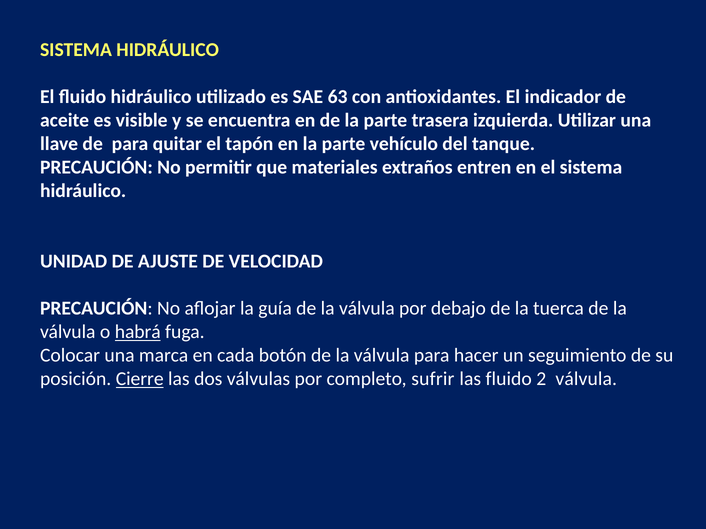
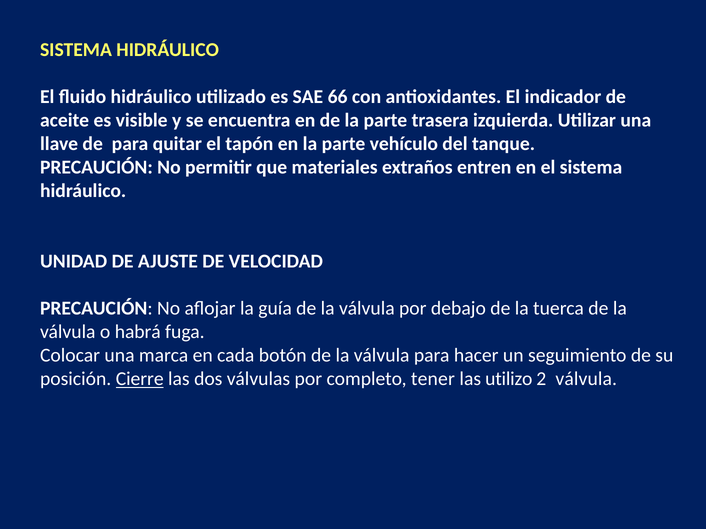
63: 63 -> 66 (338, 97)
habrá underline: present -> none (138, 332)
sufrir: sufrir -> tener (433, 379)
las fluido: fluido -> utilizo (509, 379)
